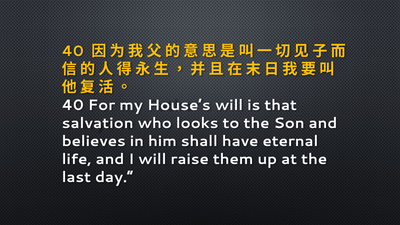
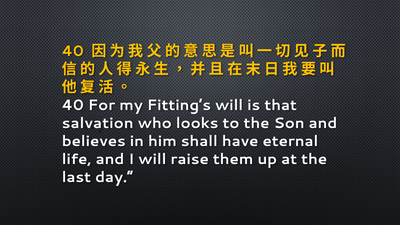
House’s: House’s -> Fitting’s (179, 105)
